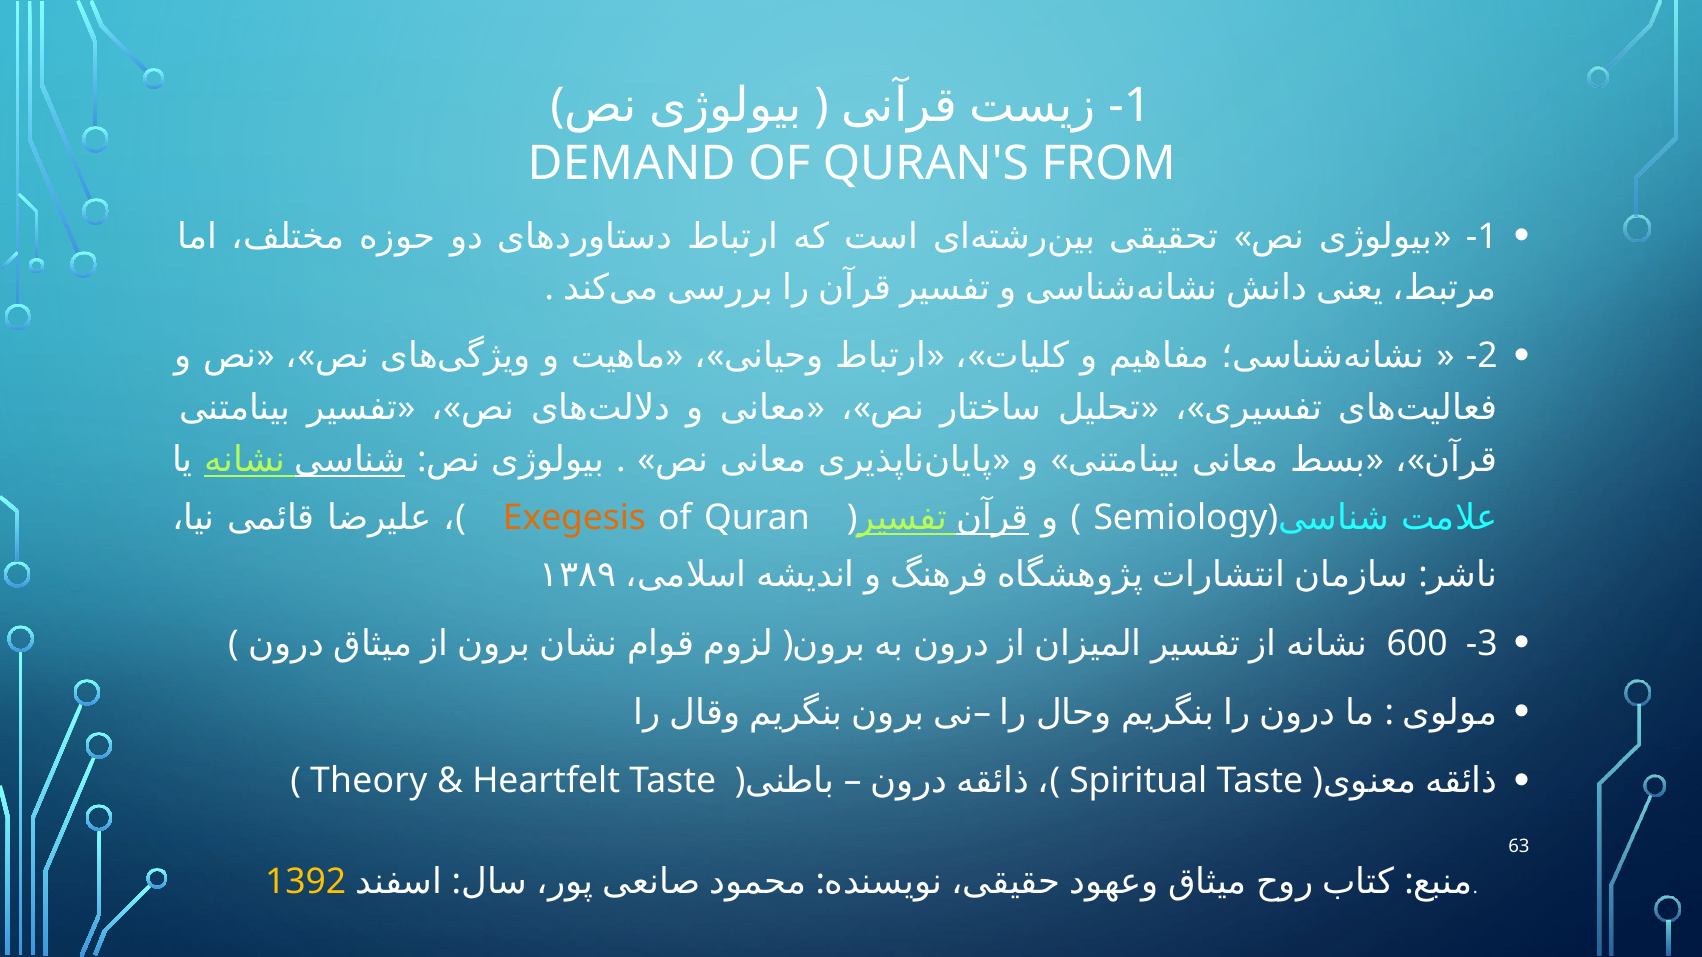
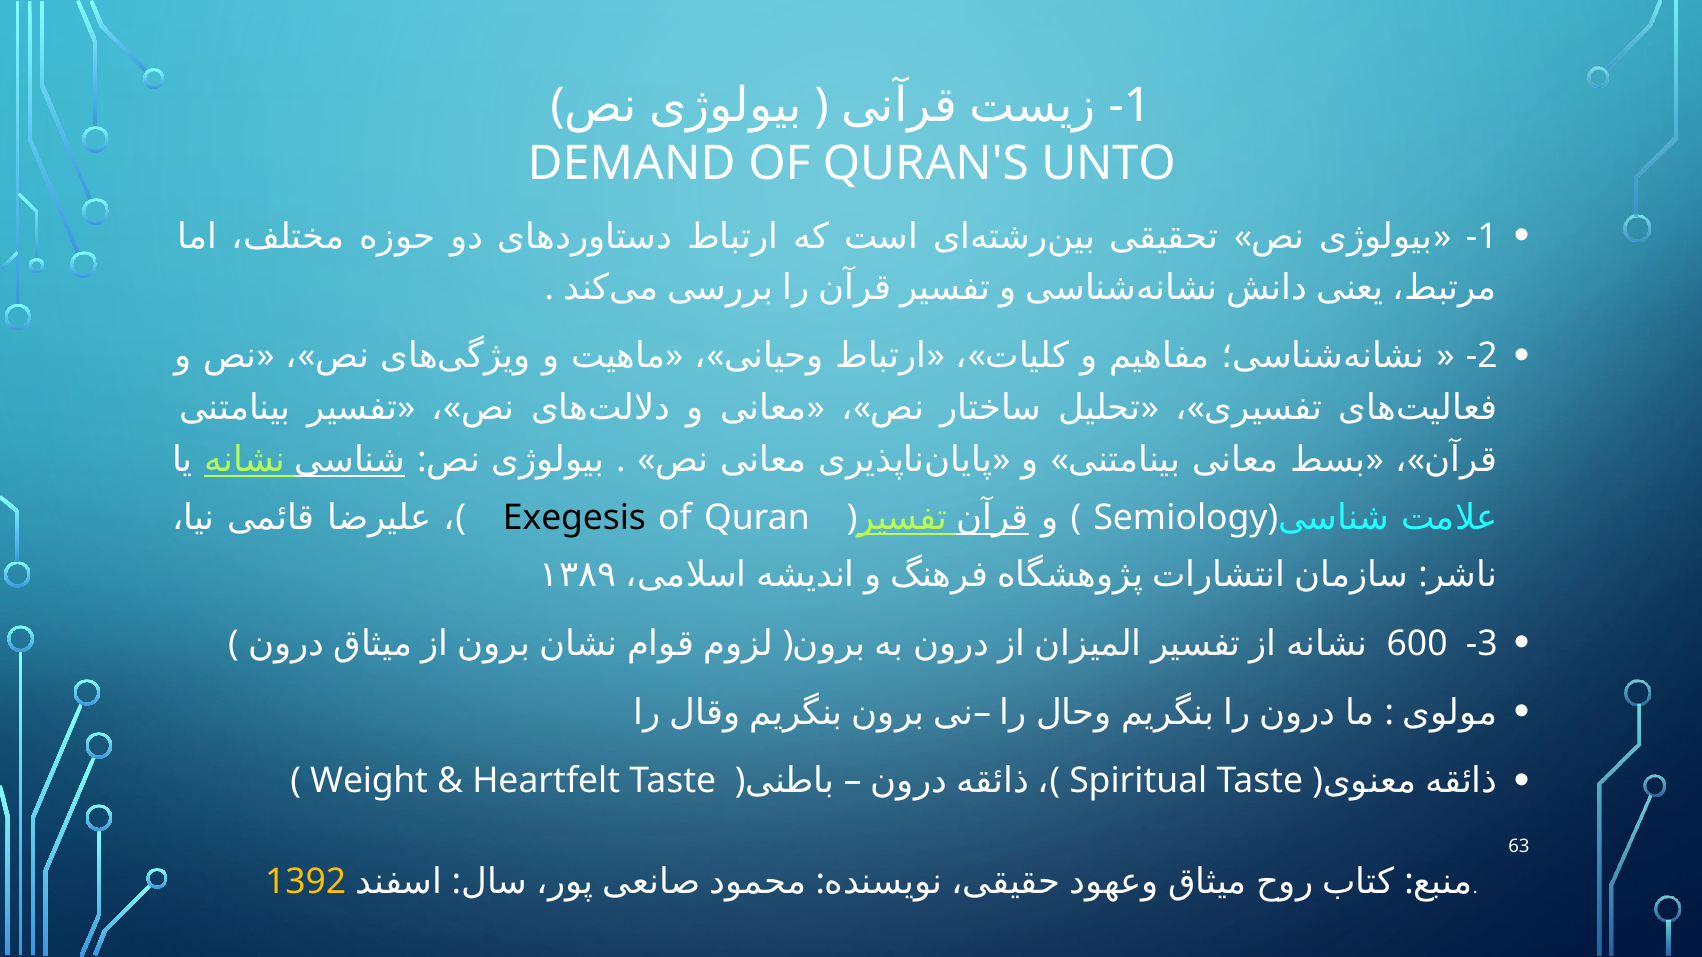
FROM: FROM -> UNTO (1109, 163)
Exegesis colour: orange -> black (574, 518)
Theory: Theory -> Weight (369, 782)
